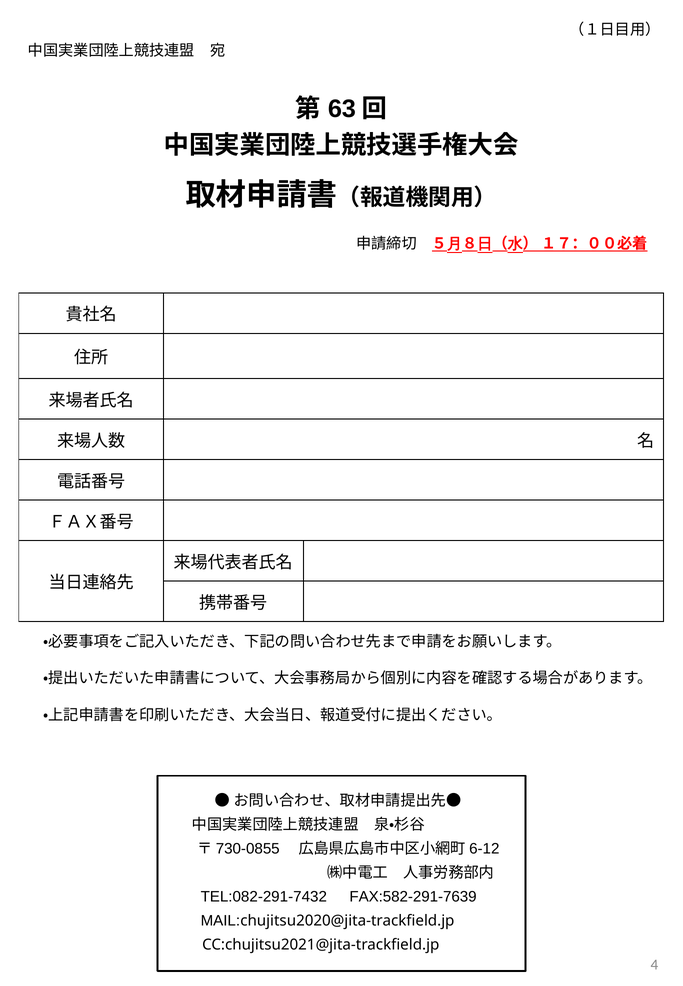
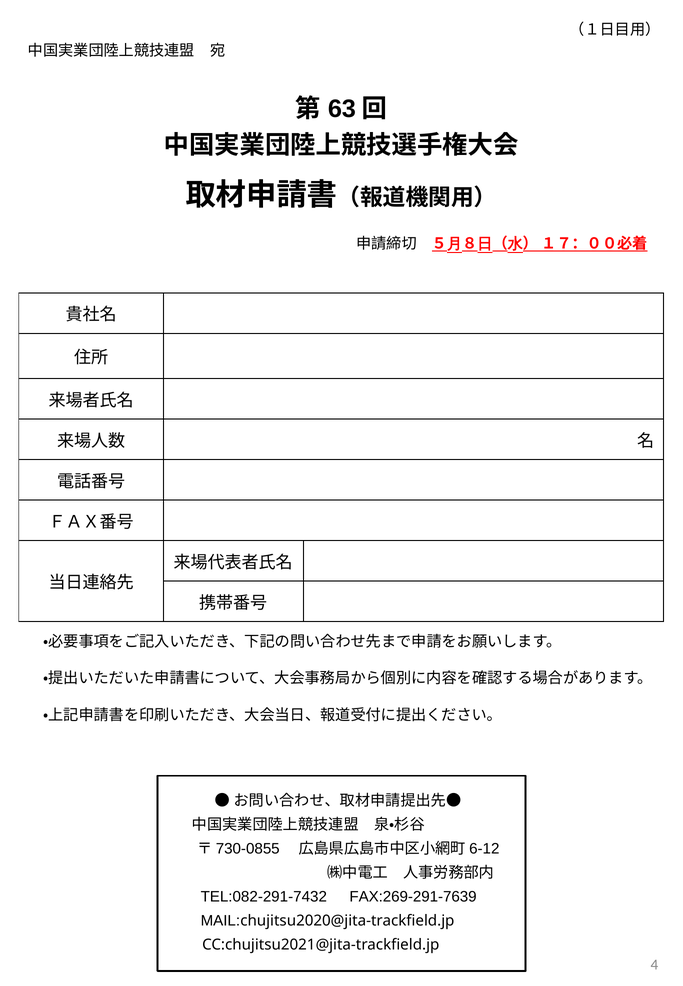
FAX:582-291-7639: FAX:582-291-7639 -> FAX:269-291-7639 (413, 897)
